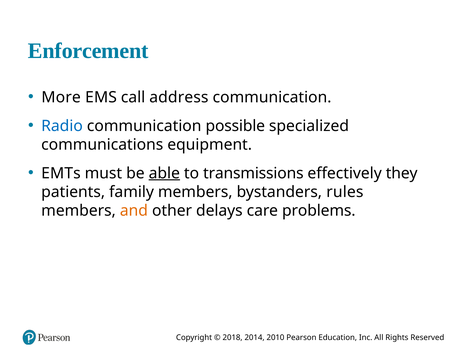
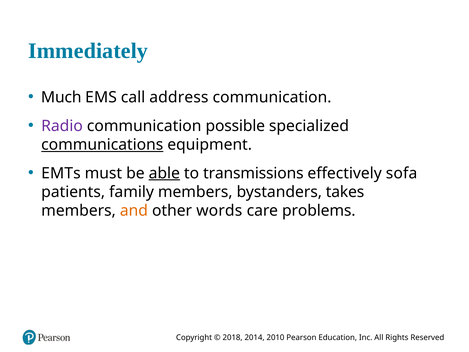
Enforcement: Enforcement -> Immediately (88, 51)
More: More -> Much (61, 97)
Radio colour: blue -> purple (62, 126)
communications underline: none -> present (102, 145)
they: they -> sofa (402, 173)
rules: rules -> takes (345, 192)
delays: delays -> words (219, 211)
